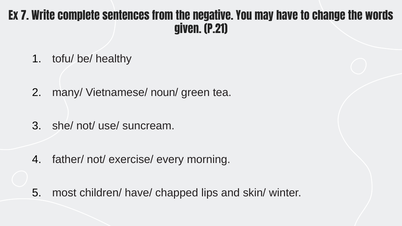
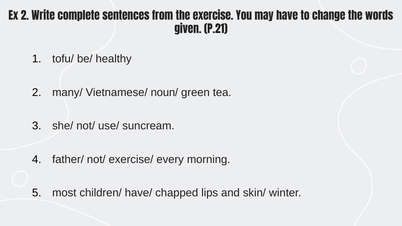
Ex 7: 7 -> 2 (25, 16)
negative: negative -> exercise (213, 16)
